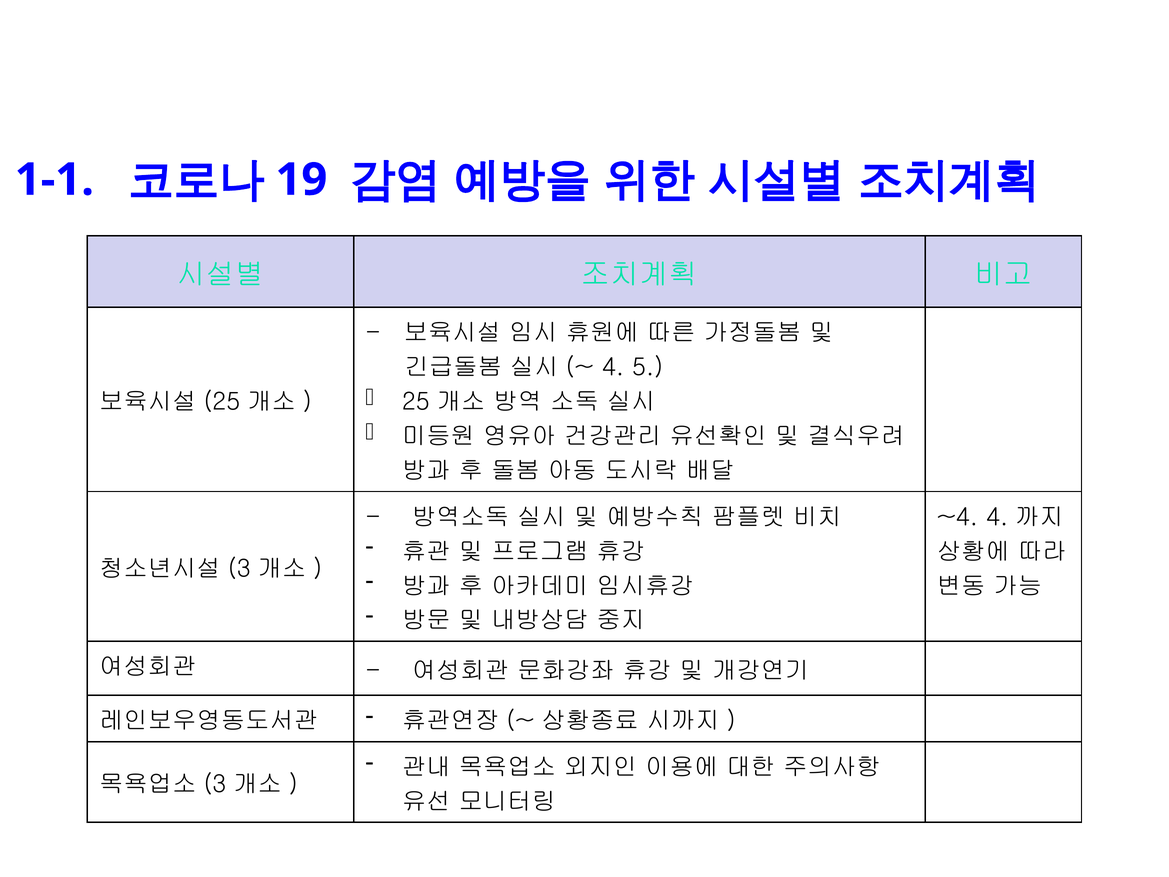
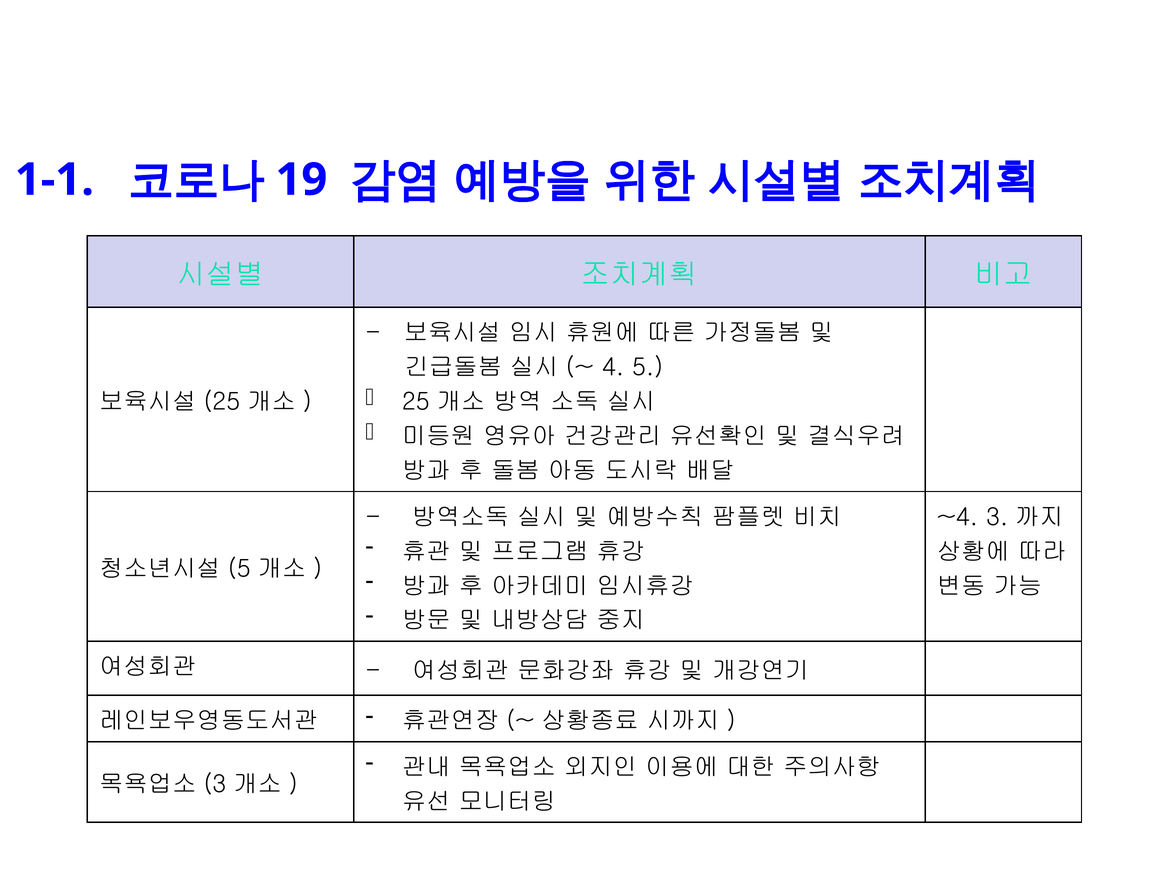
~4 4: 4 -> 3 (997, 517)
3: 3 -> 5 (239, 569)
